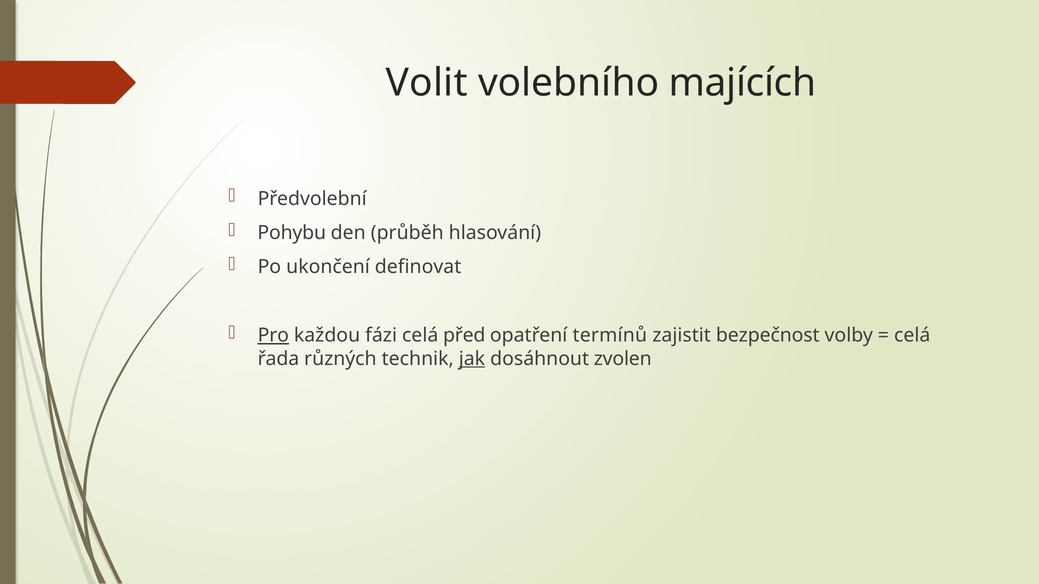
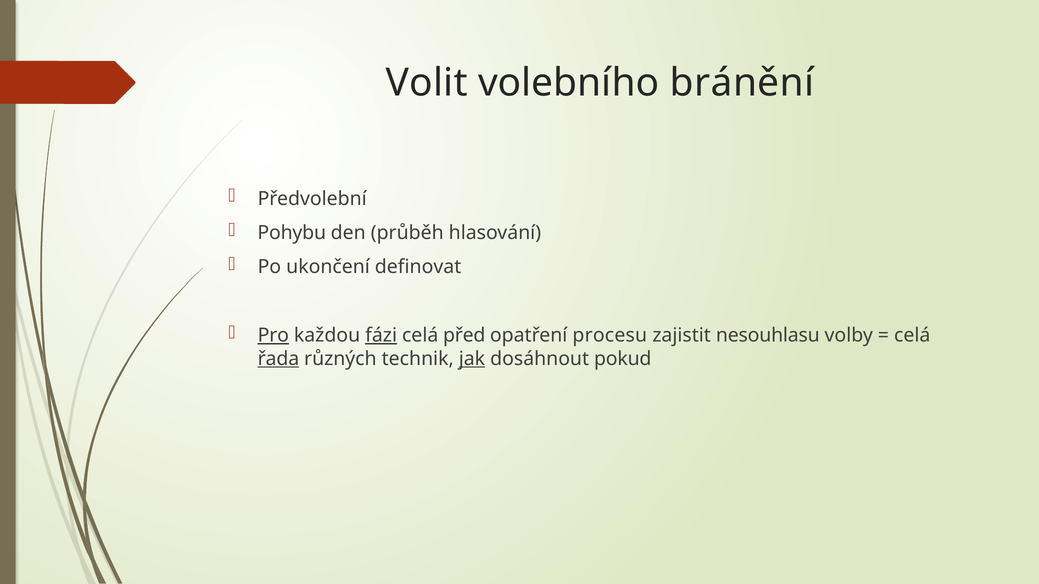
majících: majících -> bránění (742, 83)
fázi underline: none -> present (381, 336)
termínů: termínů -> procesu (610, 336)
bezpečnost: bezpečnost -> nesouhlasu (768, 336)
řada underline: none -> present (278, 359)
zvolen: zvolen -> pokud (623, 359)
